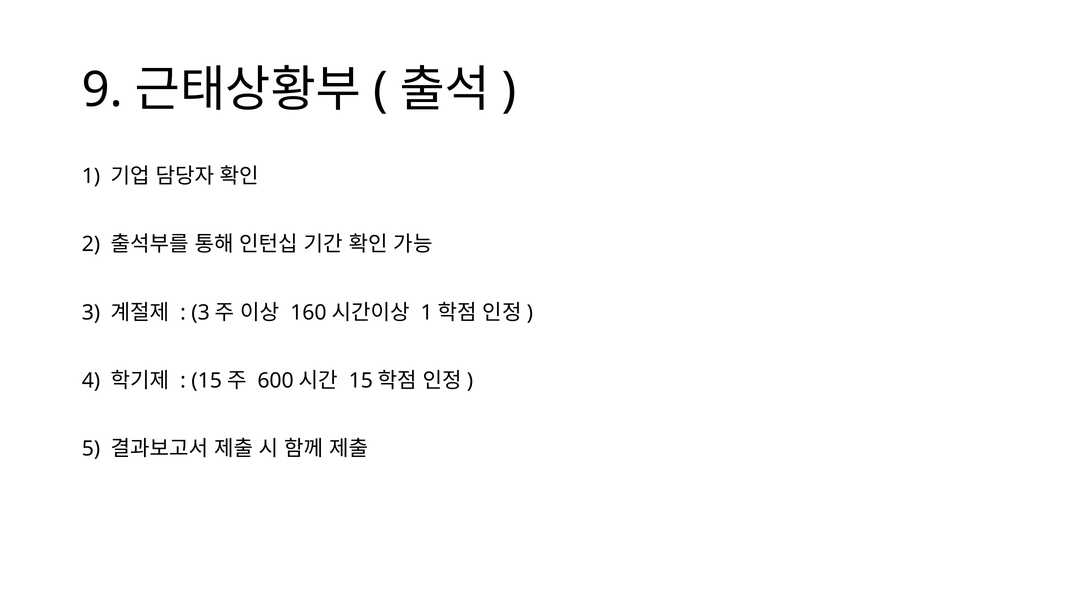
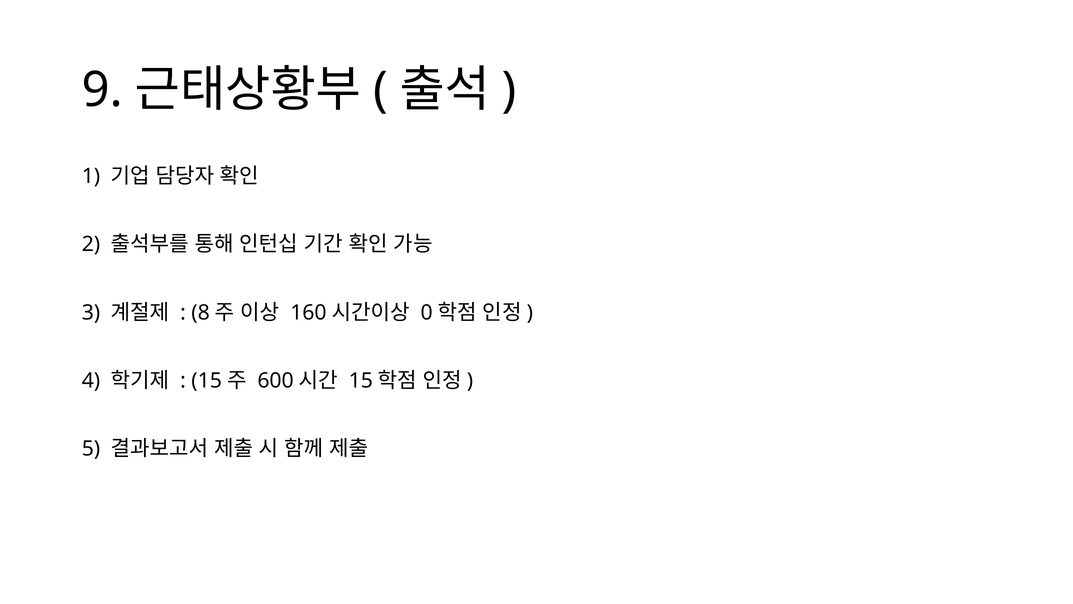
3: 3 -> 8 (201, 312)
1: 1 -> 0 (427, 312)
